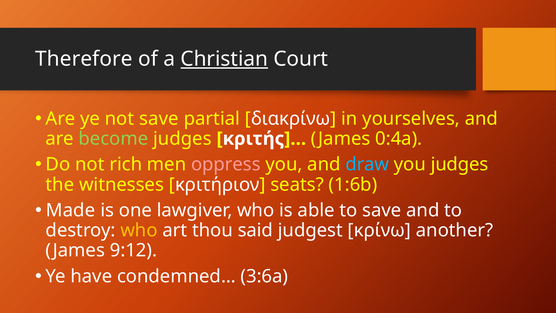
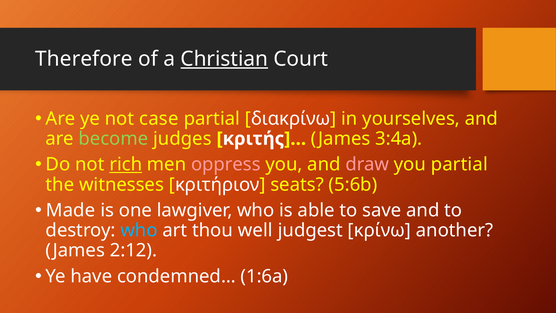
not save: save -> case (159, 119)
0:4a: 0:4a -> 3:4a (399, 139)
rich underline: none -> present (126, 164)
draw colour: light blue -> pink (367, 164)
you judges: judges -> partial (459, 164)
1:6b: 1:6b -> 5:6b (353, 184)
who colour: yellow -> light blue (139, 230)
said: said -> well (255, 230)
9:12: 9:12 -> 2:12 (133, 250)
3:6a: 3:6a -> 1:6a (264, 276)
